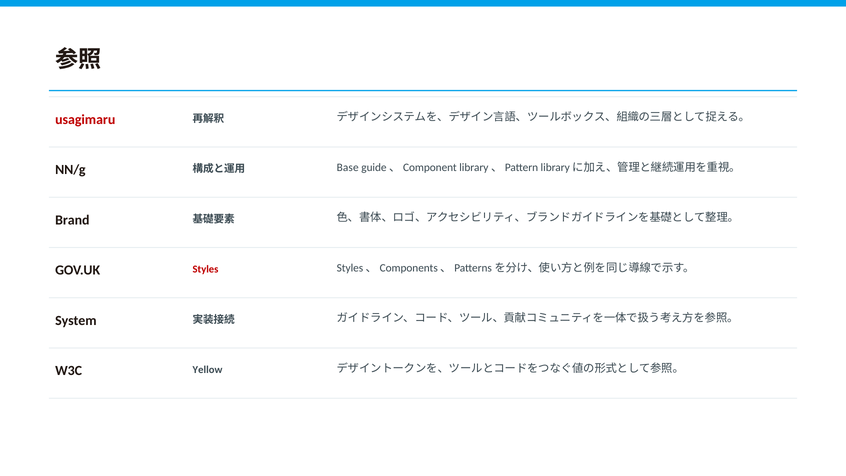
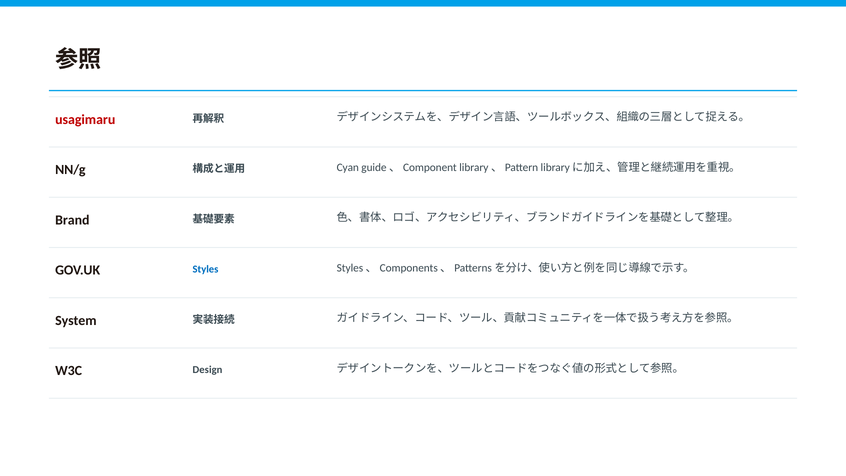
Base: Base -> Cyan (348, 167)
Styles colour: red -> blue (205, 269)
Yellow: Yellow -> Design (208, 370)
